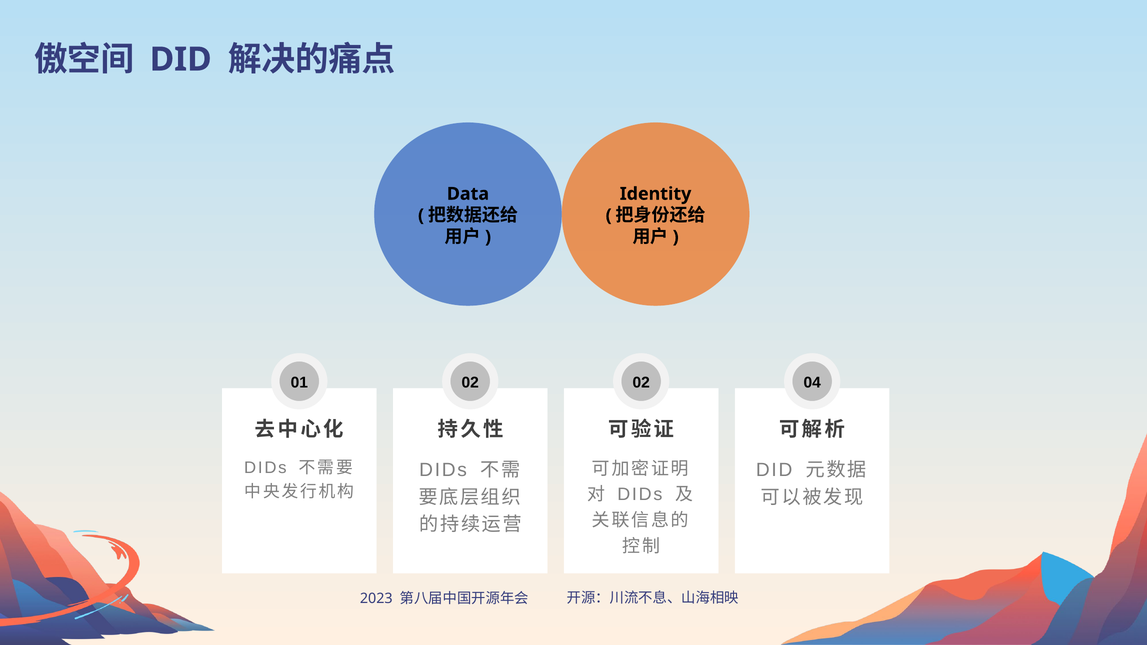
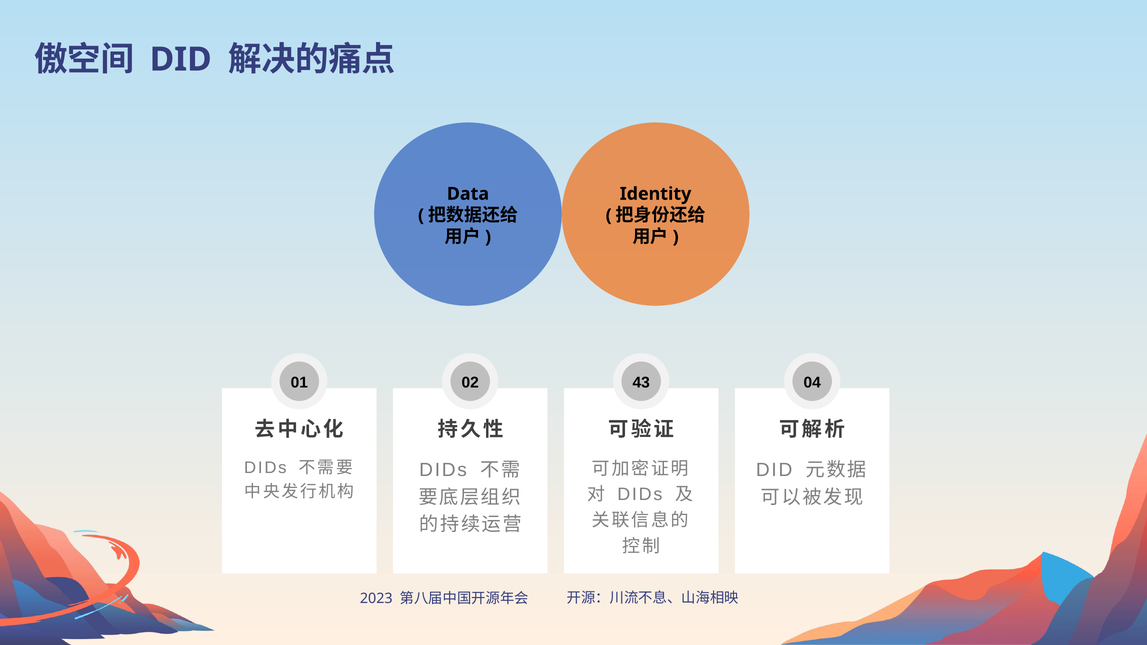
02 02: 02 -> 43 (641, 383)
